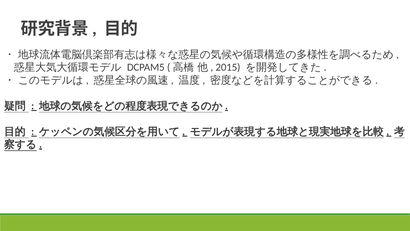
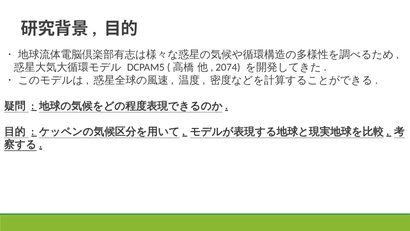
2015: 2015 -> 2074 (228, 67)
